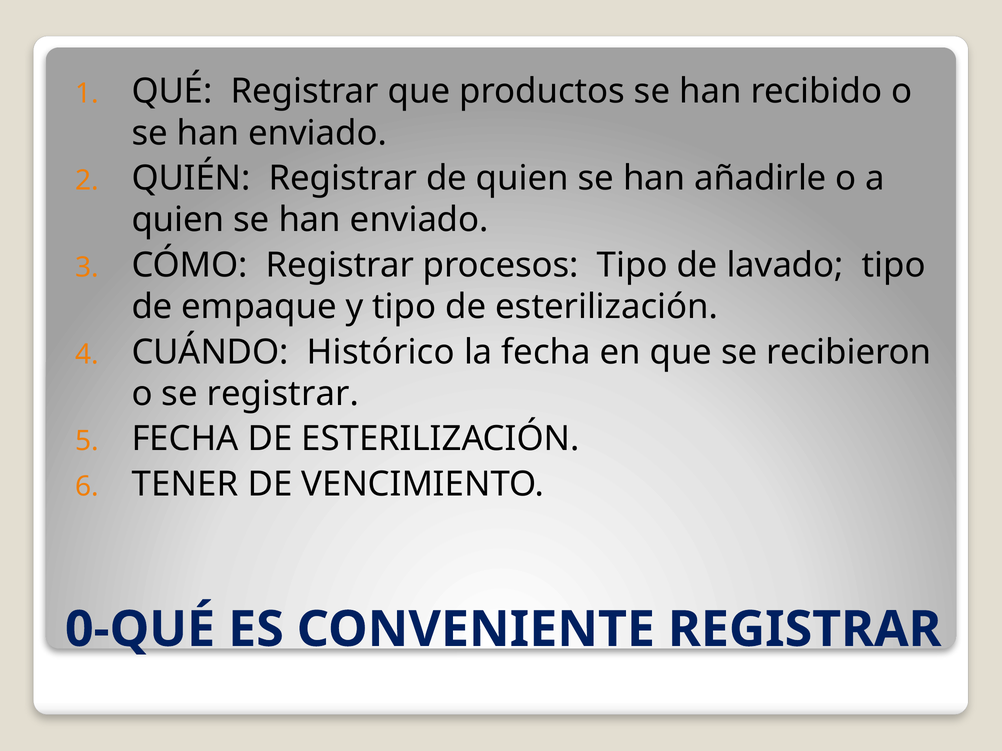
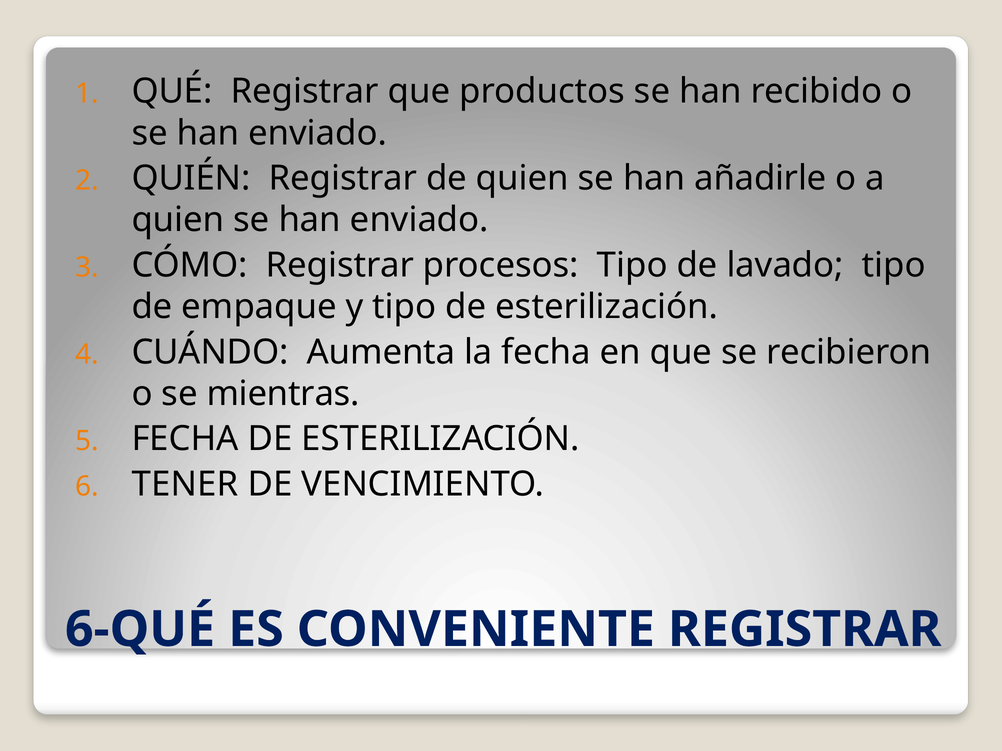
Histórico: Histórico -> Aumenta (381, 352)
se registrar: registrar -> mientras (283, 394)
0-QUÉ: 0-QUÉ -> 6-QUÉ (140, 630)
